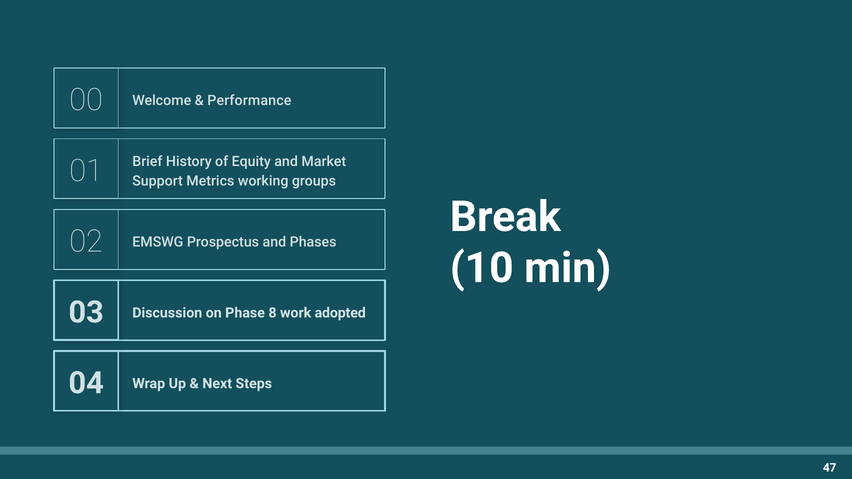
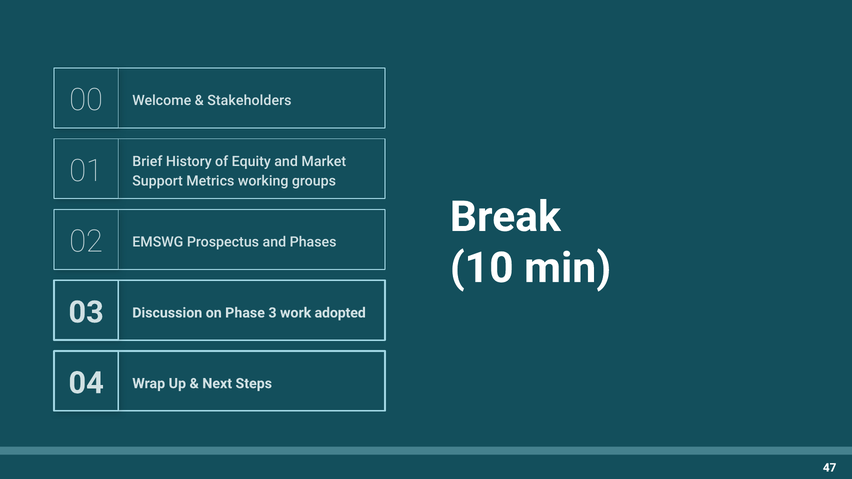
Performance: Performance -> Stakeholders (249, 101)
8: 8 -> 3 (273, 313)
